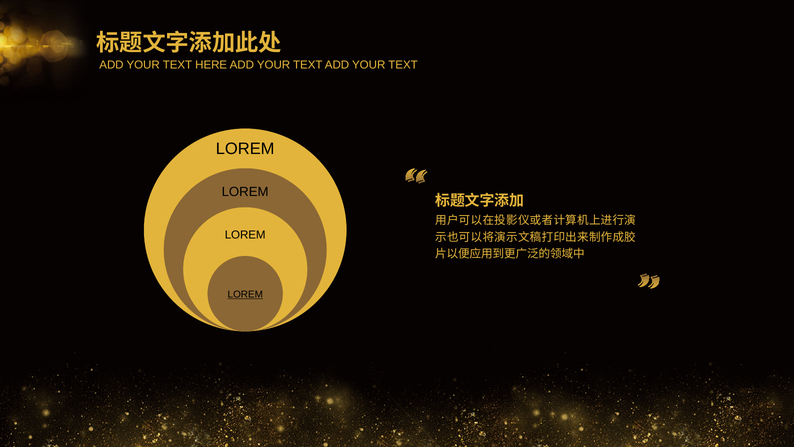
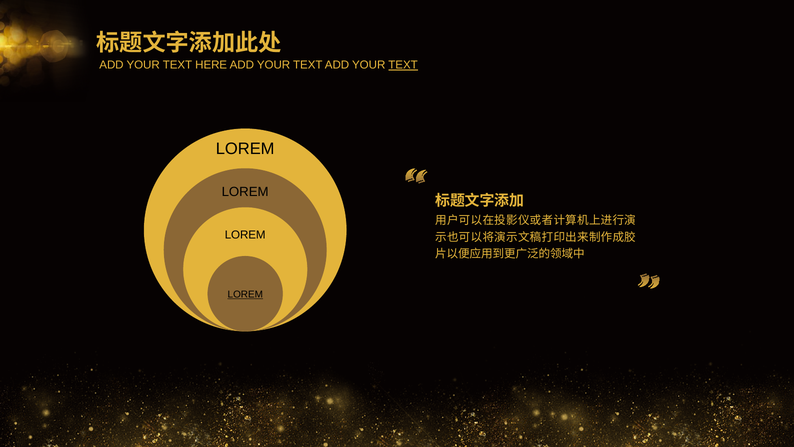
TEXT underline: none -> present (403, 65)
